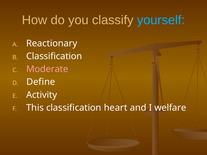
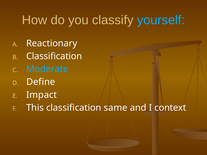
Moderate colour: pink -> light blue (47, 69)
Activity: Activity -> Impact (42, 95)
heart: heart -> same (116, 108)
welfare: welfare -> context (170, 108)
